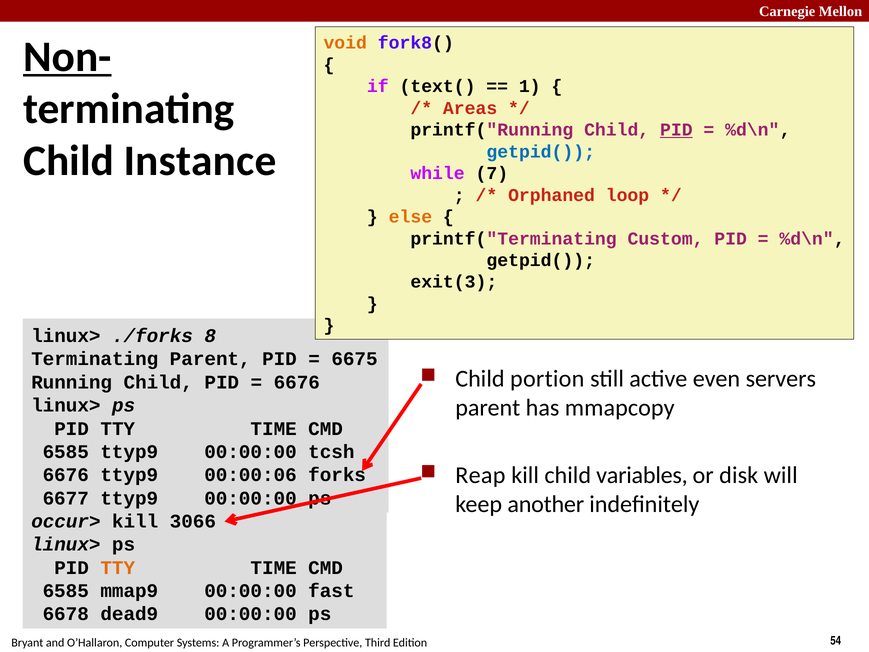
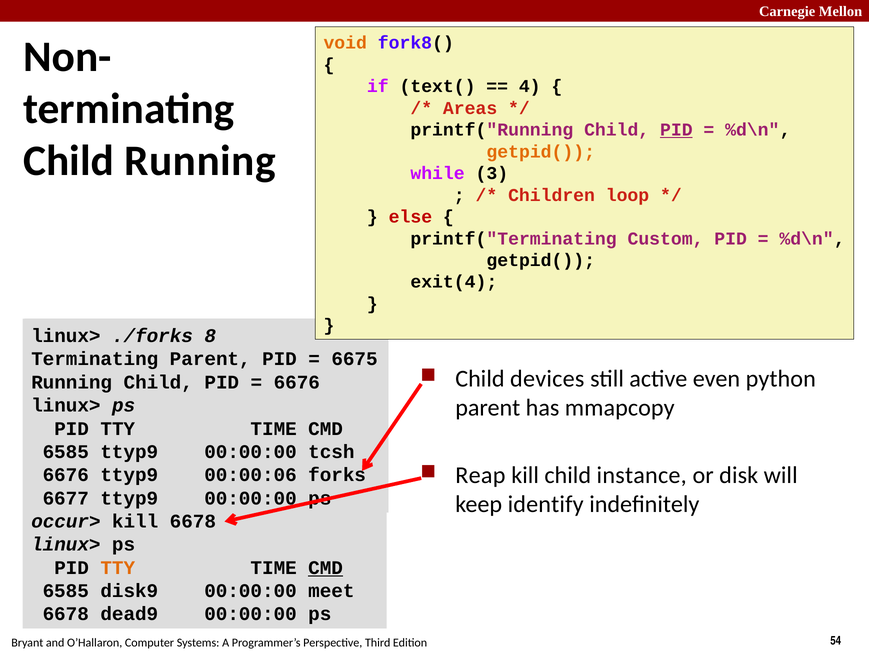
Non- underline: present -> none (67, 57)
1: 1 -> 4 (530, 86)
Child Instance: Instance -> Running (200, 161)
getpid( colour: blue -> orange (541, 152)
7: 7 -> 3 (492, 173)
Orphaned: Orphaned -> Children (552, 195)
else colour: orange -> red (410, 217)
exit(3: exit(3 -> exit(4 (454, 282)
portion: portion -> devices (547, 378)
servers: servers -> python (781, 378)
variables: variables -> instance (642, 475)
another: another -> identify (546, 504)
kill 3066: 3066 -> 6678 (193, 521)
CMD underline: none -> present (326, 567)
mmap9: mmap9 -> disk9 (129, 591)
fast: fast -> meet (331, 591)
